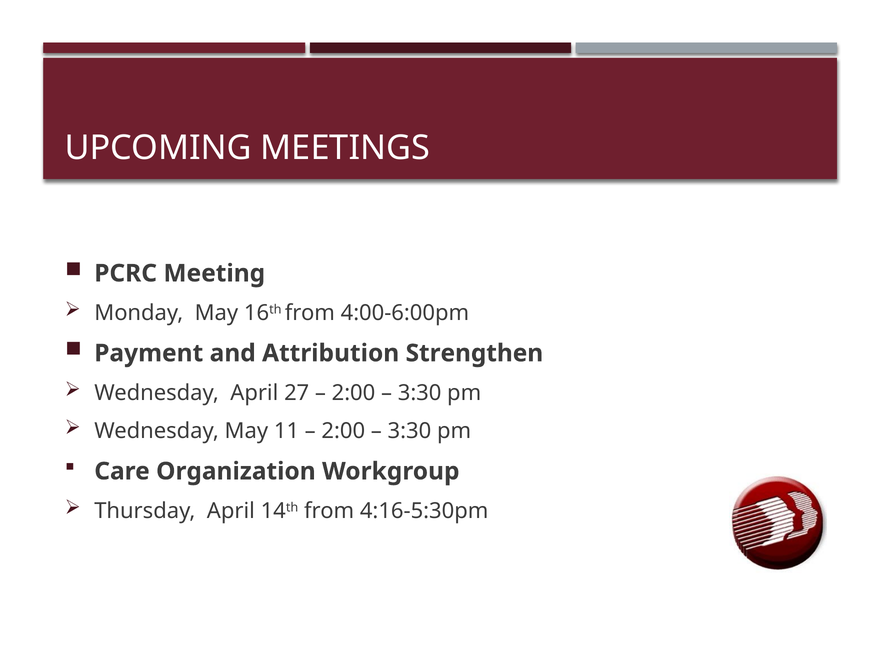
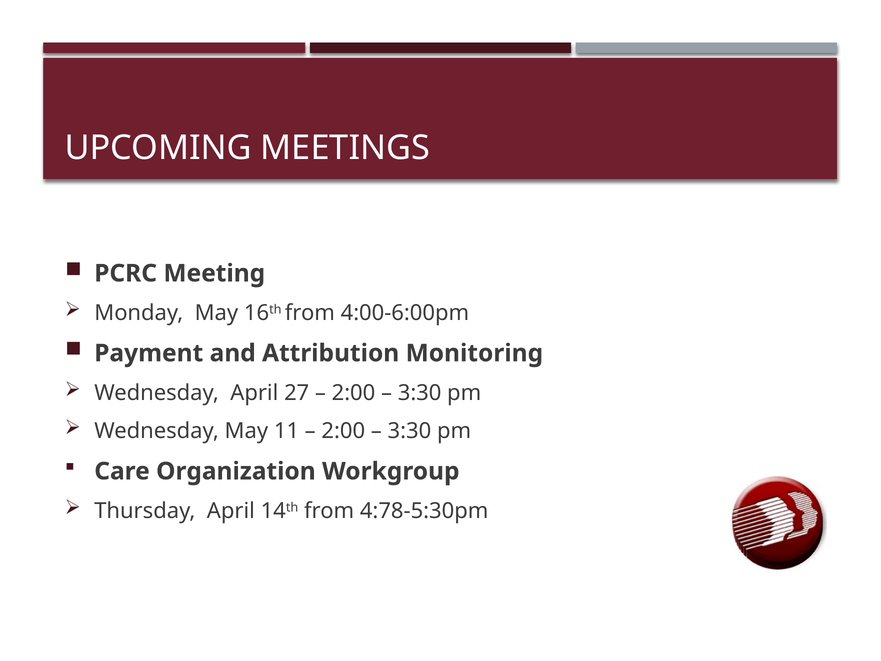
Strengthen: Strengthen -> Monitoring (474, 353)
4:16-5:30pm: 4:16-5:30pm -> 4:78-5:30pm (424, 511)
